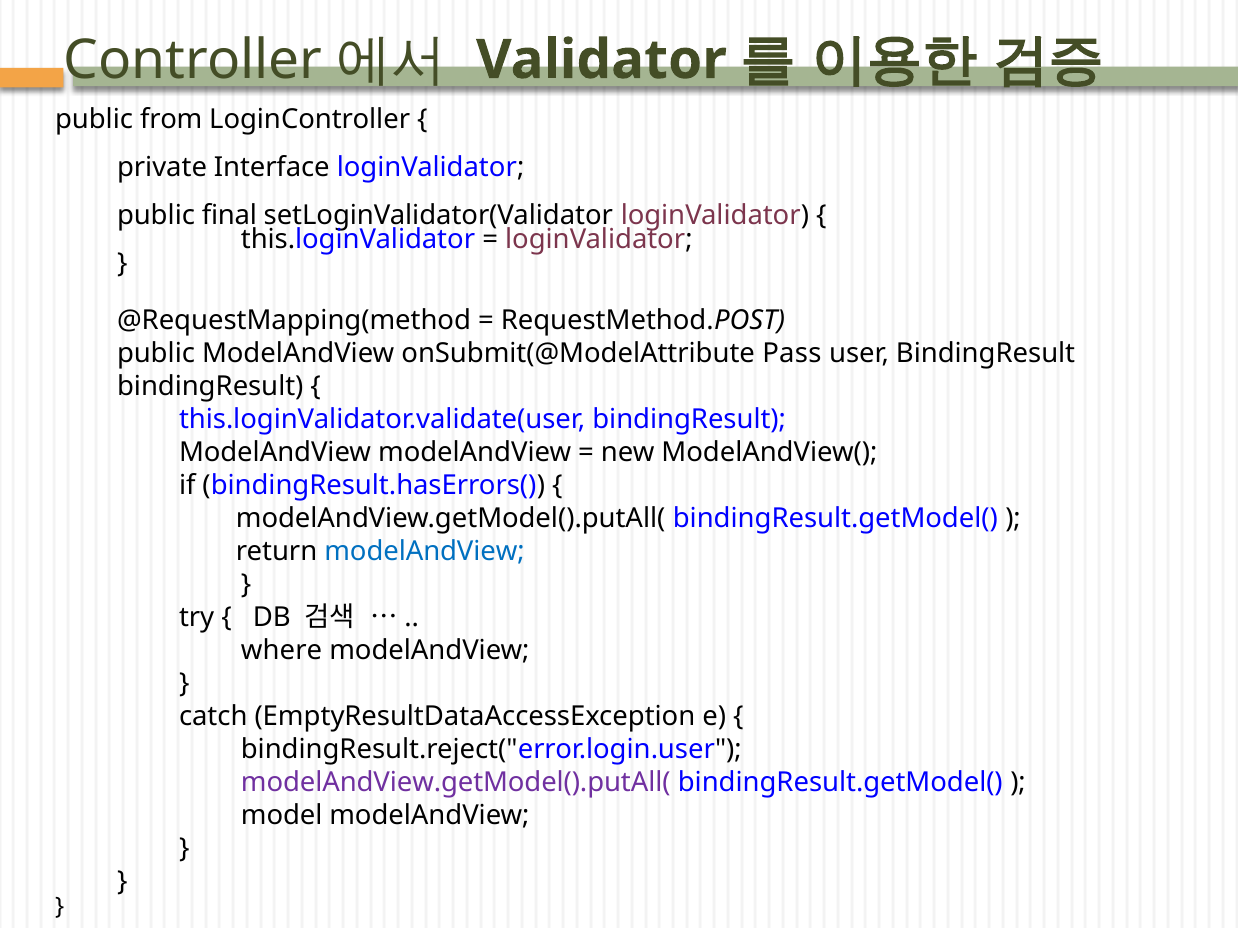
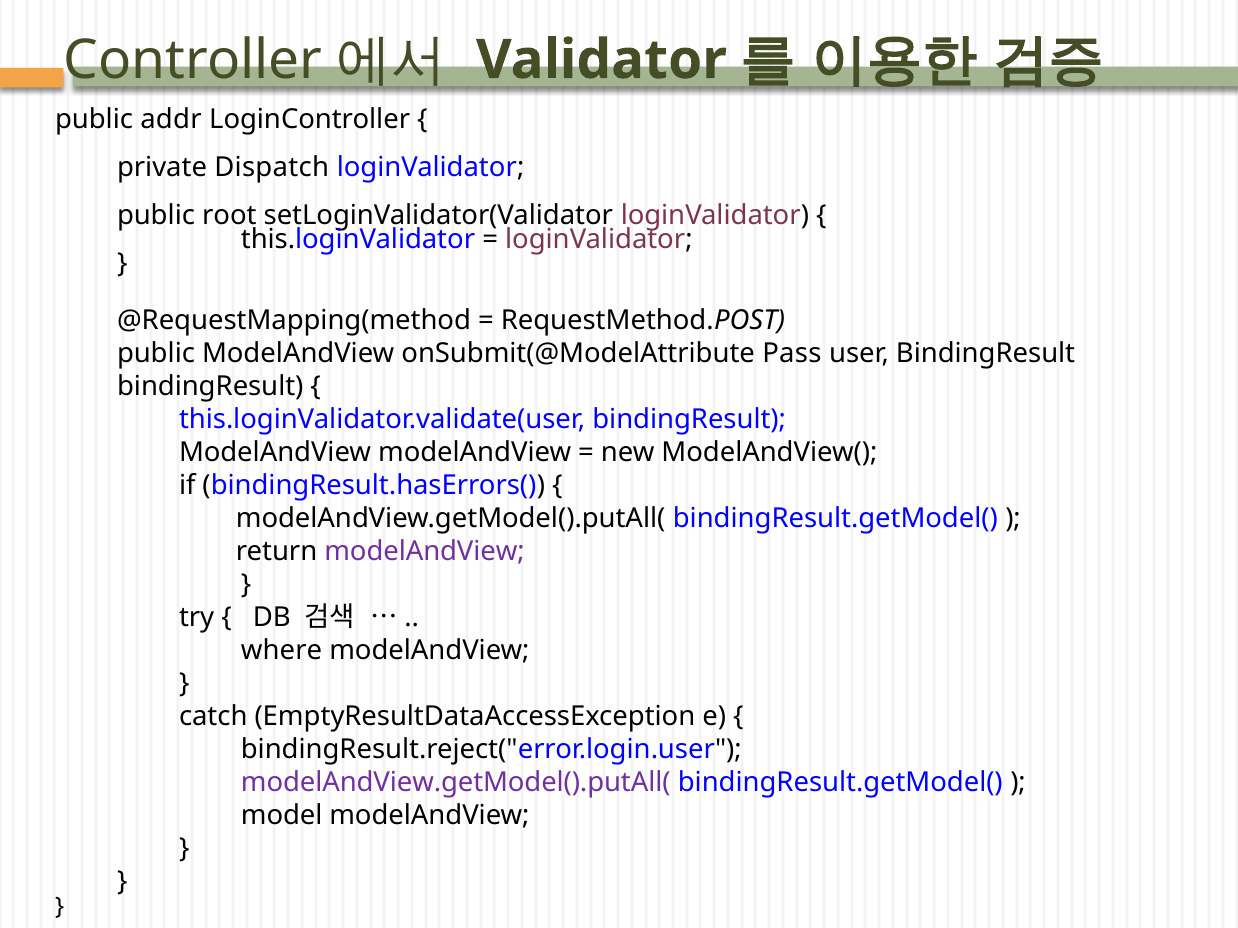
from: from -> addr (171, 119)
Interface: Interface -> Dispatch (272, 167)
final: final -> root (229, 215)
modelAndView colour: blue -> purple (425, 552)
